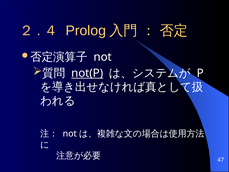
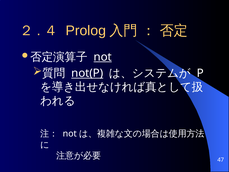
not underline: none -> present (103, 57)
